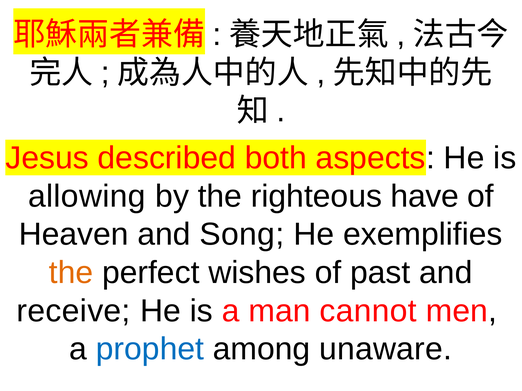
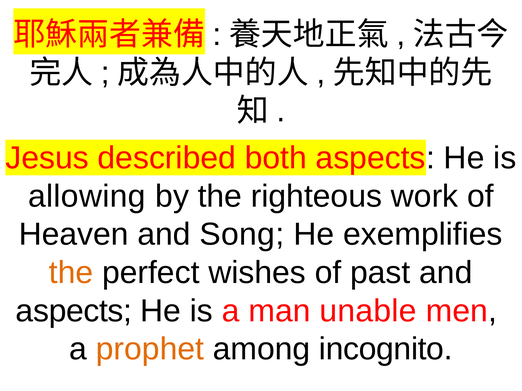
have: have -> work (425, 197)
receive: receive -> aspects (74, 311)
cannot: cannot -> unable (368, 311)
prophet colour: blue -> orange (150, 350)
unaware: unaware -> incognito (386, 350)
